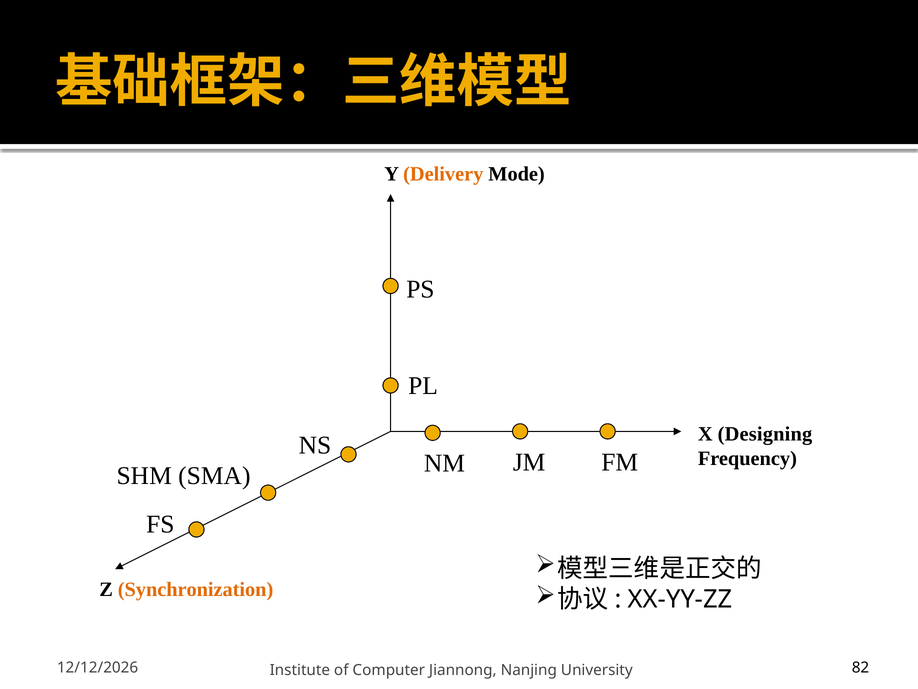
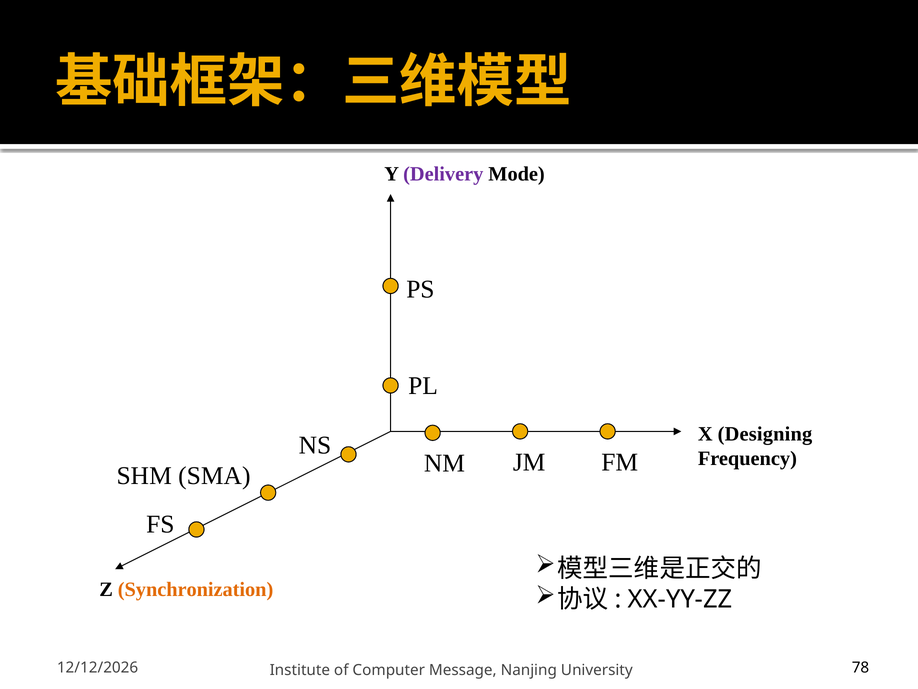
Delivery colour: orange -> purple (443, 174)
Jiannong: Jiannong -> Message (463, 670)
82: 82 -> 78 (860, 667)
